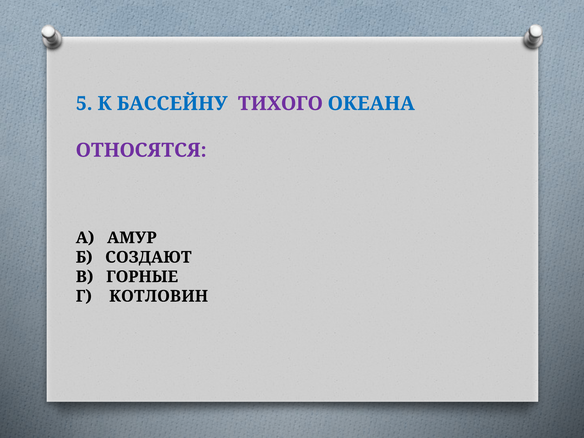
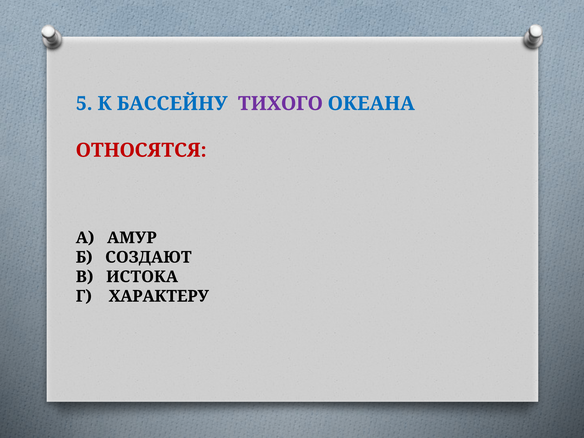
ОТНОСЯТСЯ colour: purple -> red (141, 150)
ГОРНЫЕ: ГОРНЫЕ -> ИСТОКА (142, 277)
КОТЛОВИН: КОТЛОВИН -> ХАРАКТЕРУ (159, 296)
